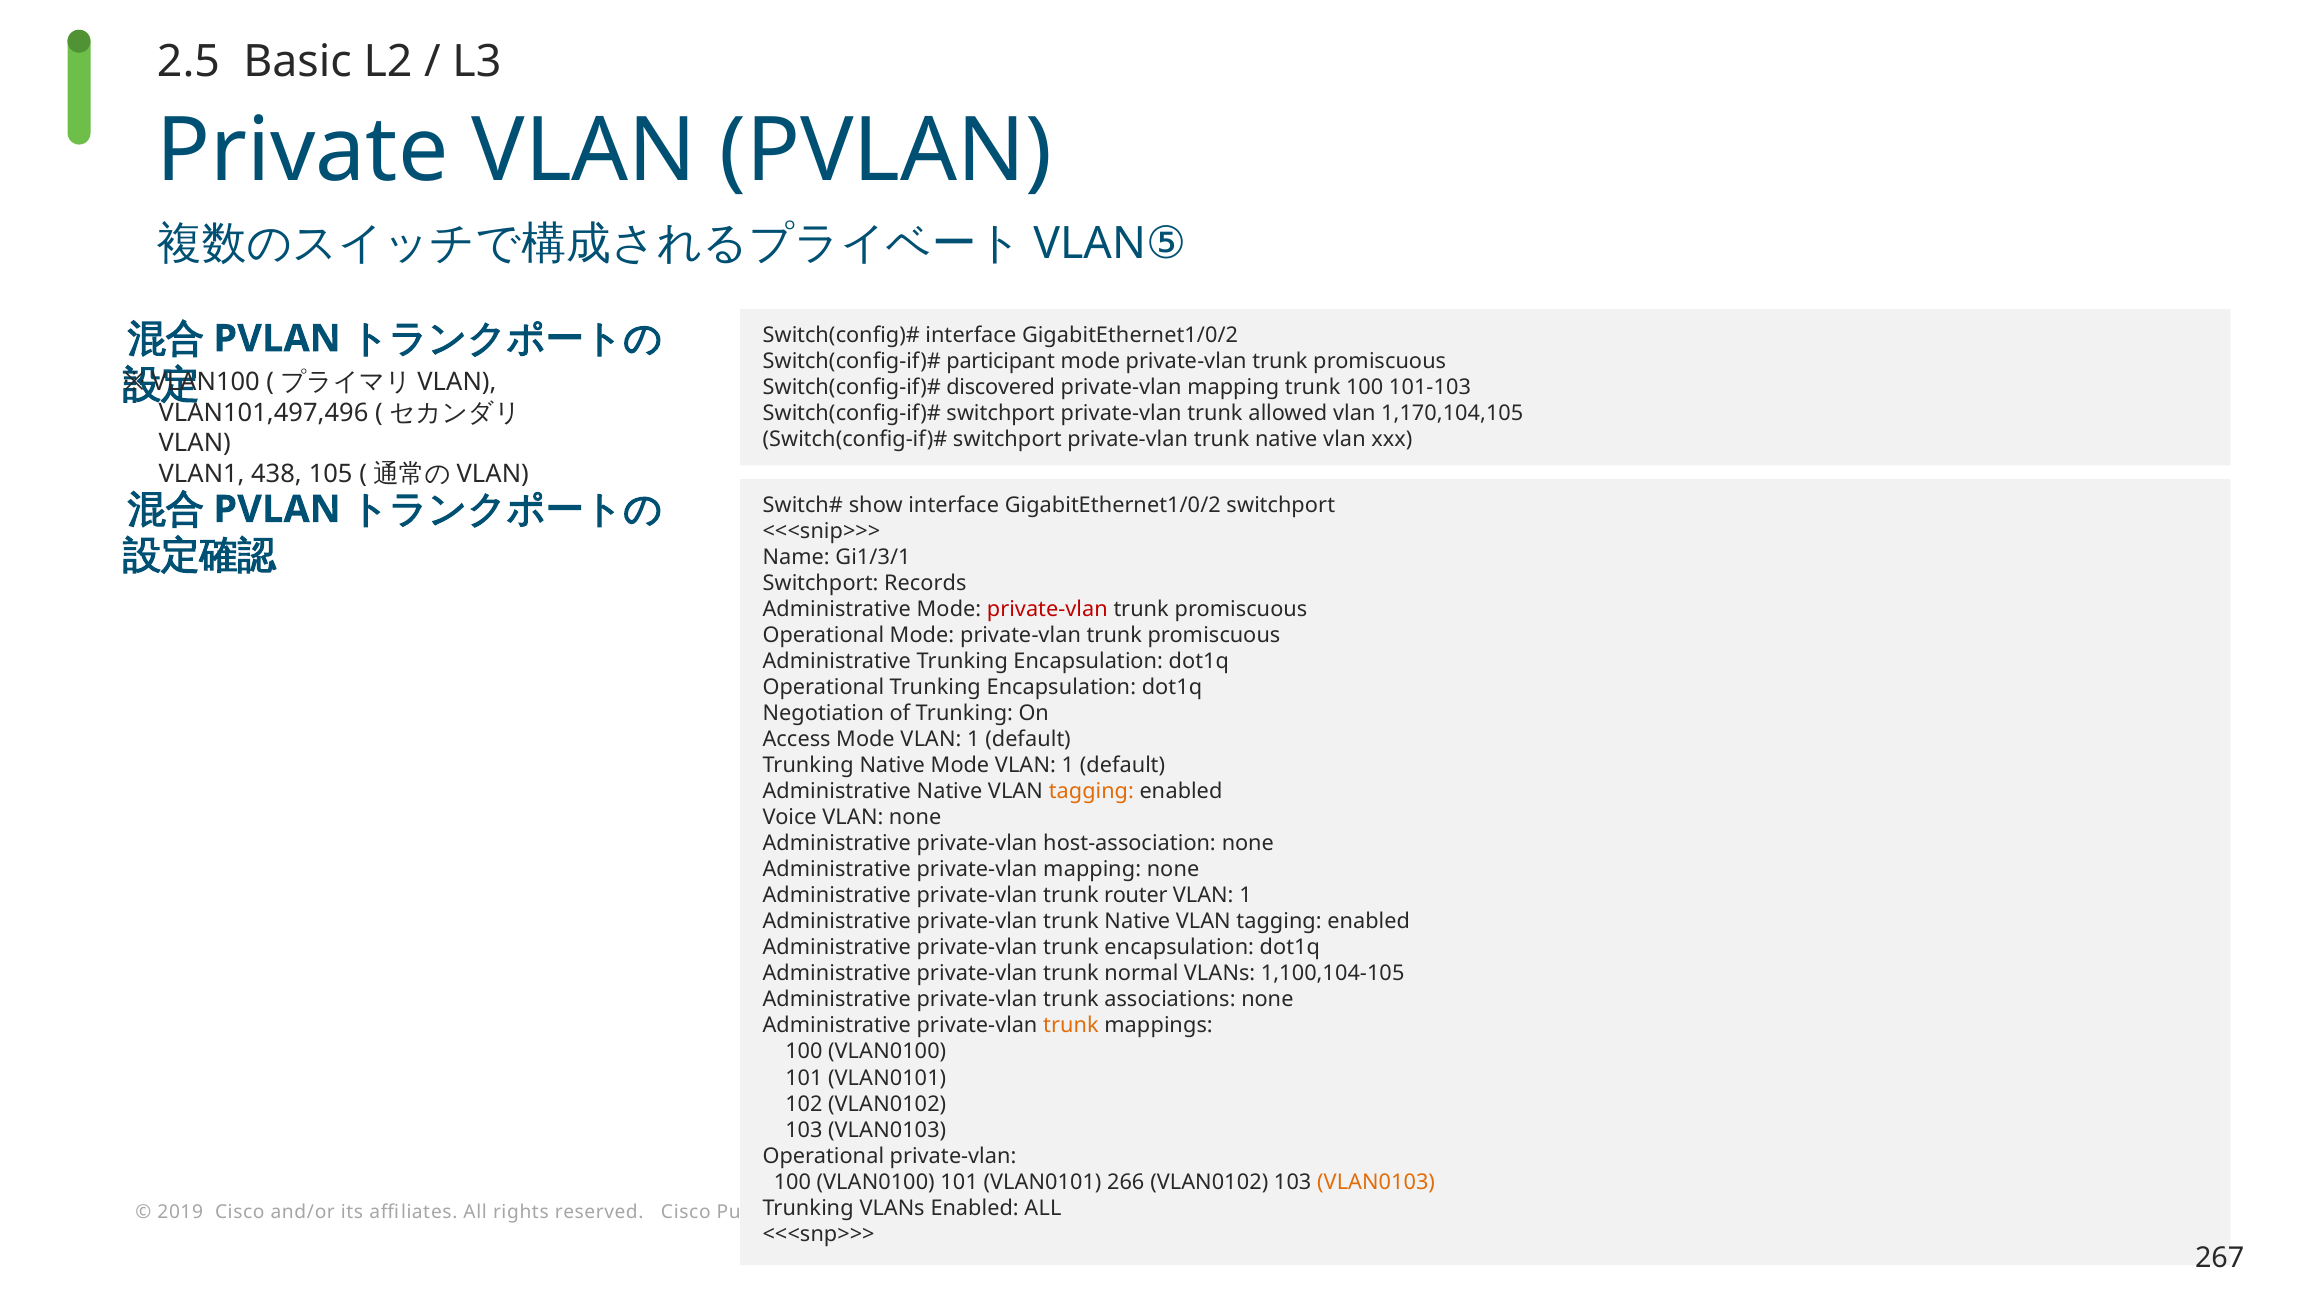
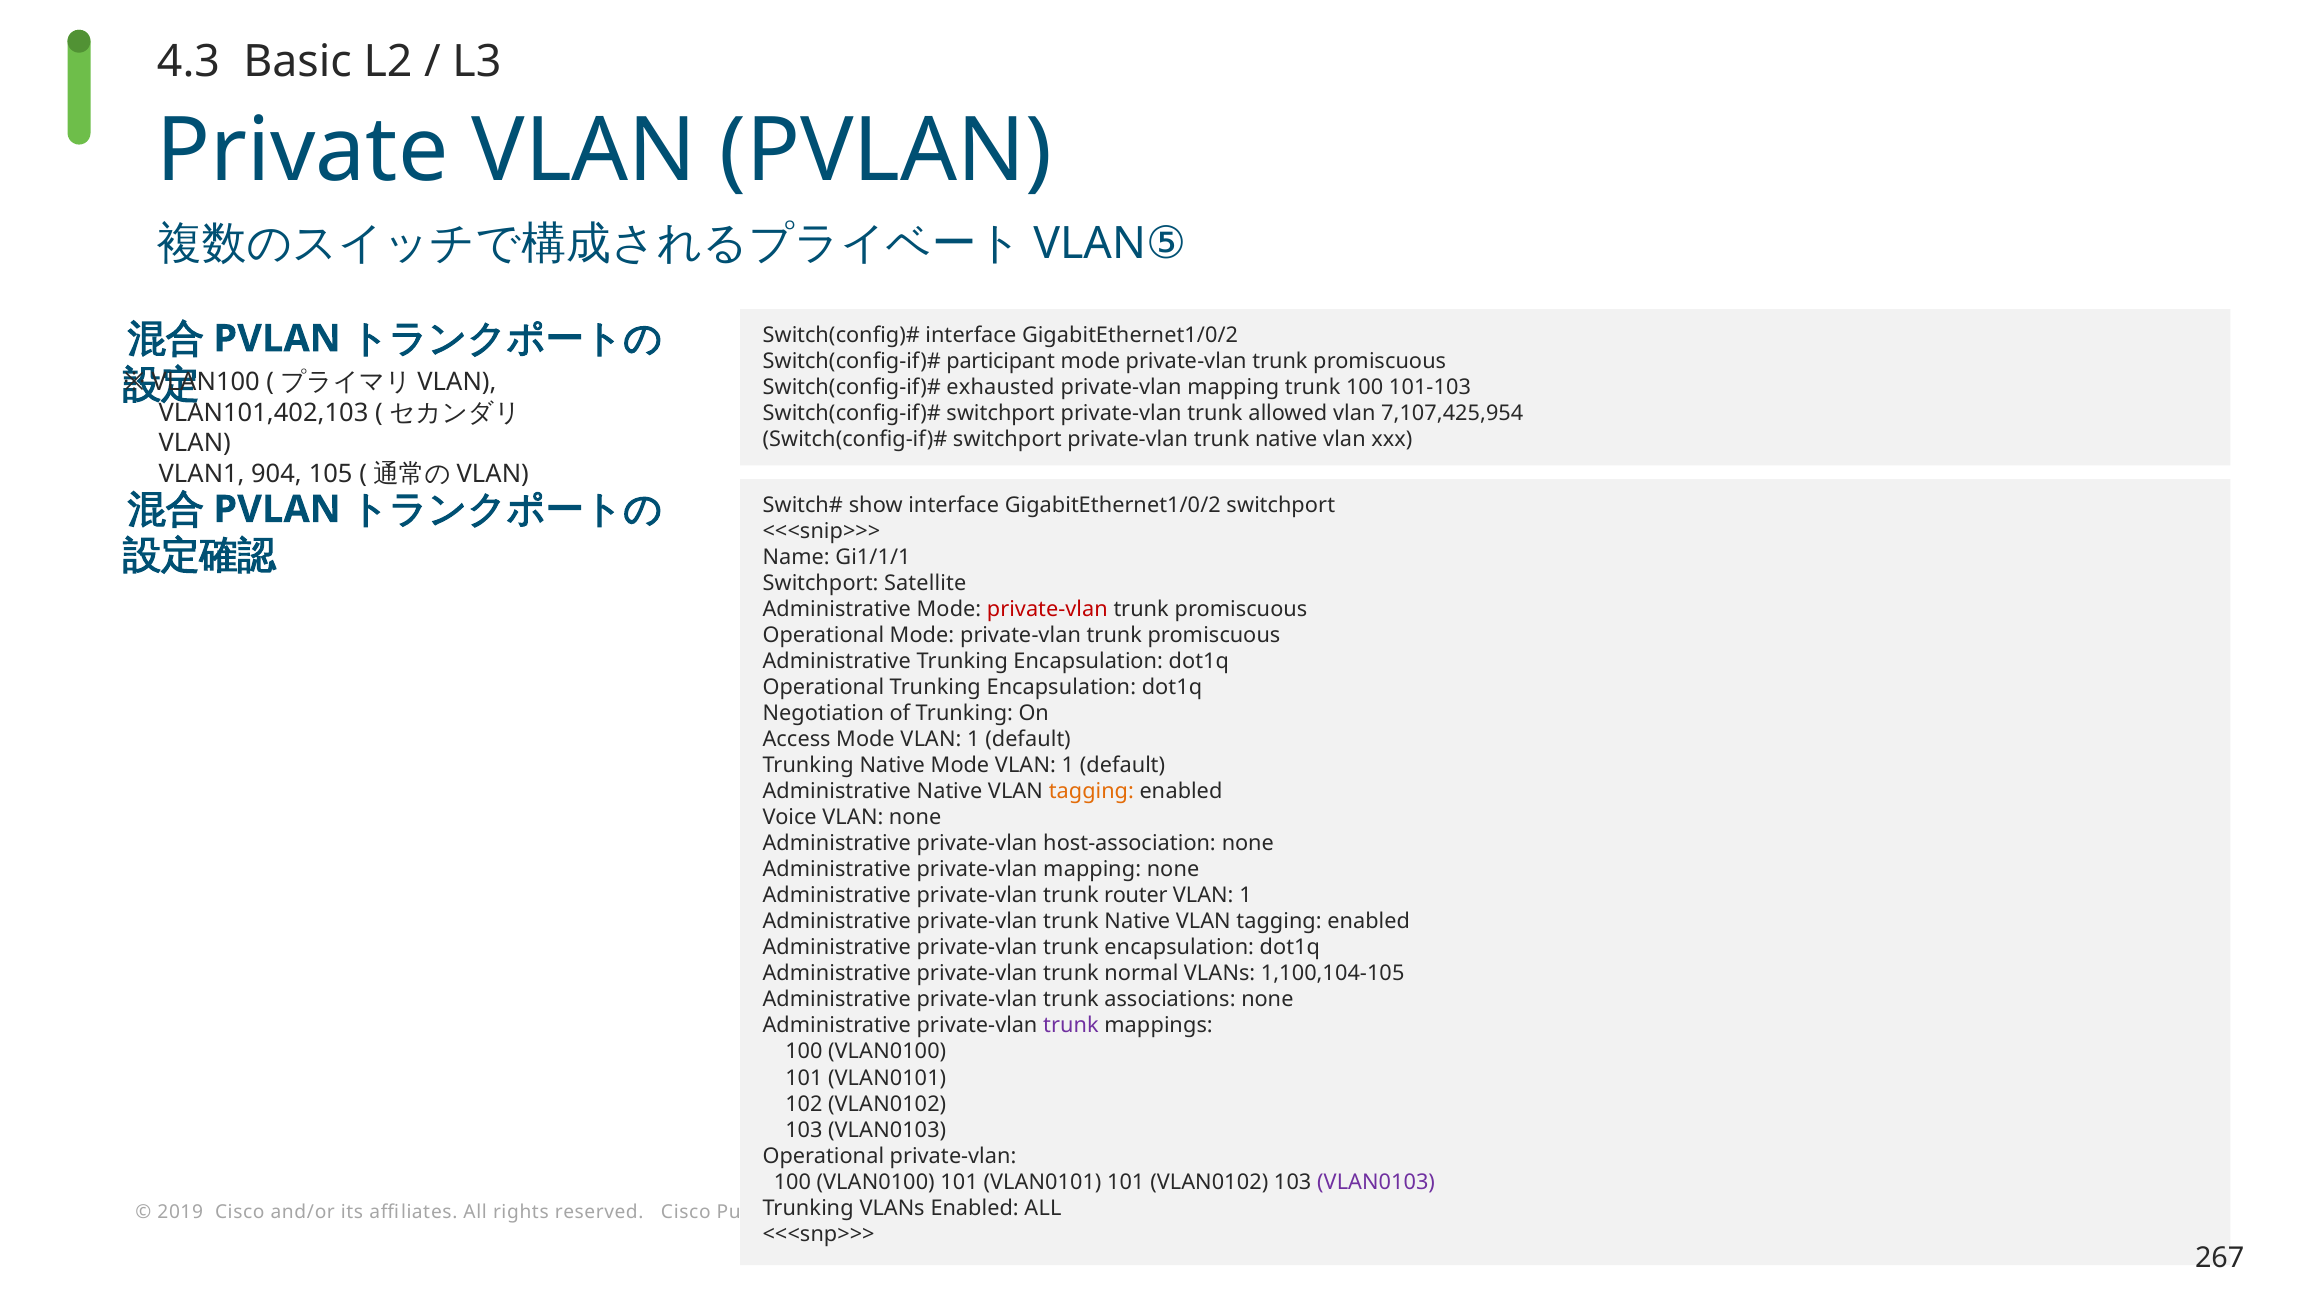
2.5: 2.5 -> 4.3 (189, 62)
discovered: discovered -> exhausted (1000, 387)
VLAN101,497,496: VLAN101,497,496 -> VLAN101,402,103 (264, 413)
1,170,104,105: 1,170,104,105 -> 7,107,425,954 (1452, 413)
438: 438 -> 904 (276, 474)
Gi1/3/1: Gi1/3/1 -> Gi1/1/1 (873, 557)
Records: Records -> Satellite (925, 583)
trunk colour: orange -> purple (1071, 1026)
VLAN0101 266: 266 -> 101 (1126, 1182)
VLAN0103 colour: orange -> purple (1376, 1182)
